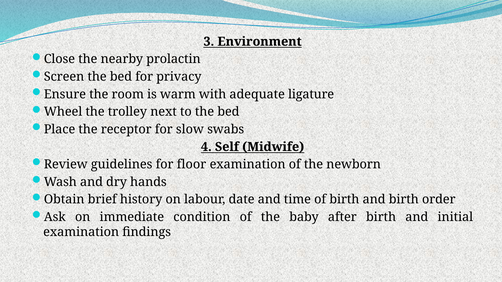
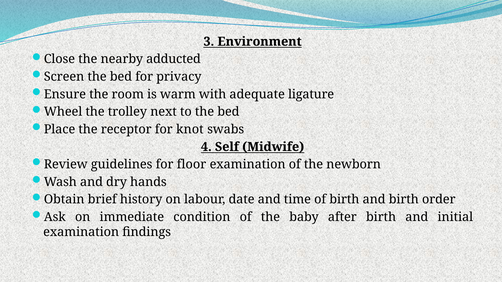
prolactin: prolactin -> adducted (173, 59)
slow: slow -> knot (190, 129)
